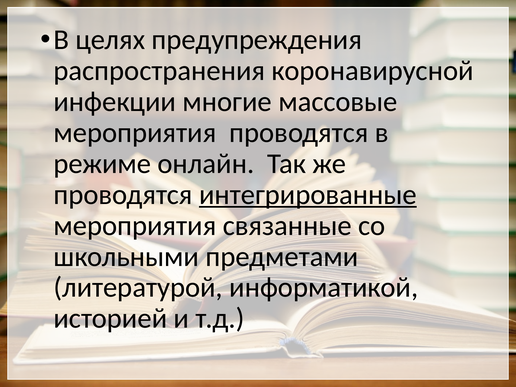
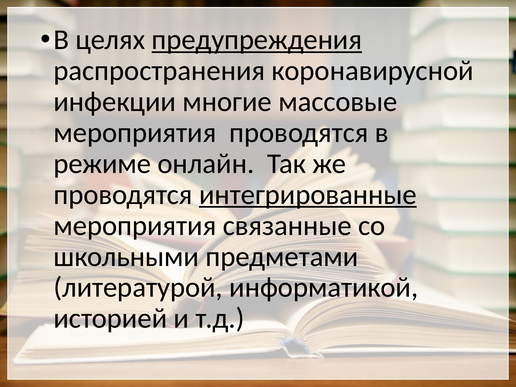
предупреждения underline: none -> present (257, 40)
